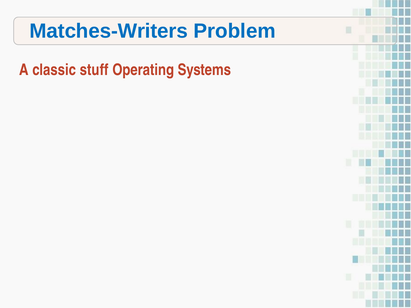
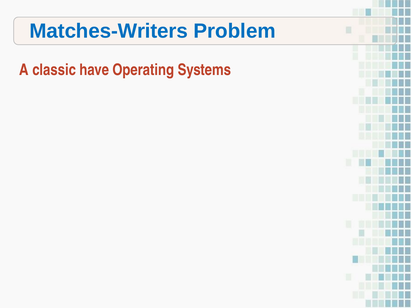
stuff: stuff -> have (94, 70)
